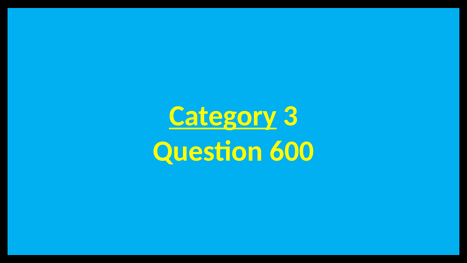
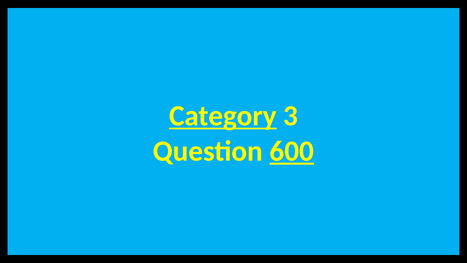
600 underline: none -> present (292, 151)
